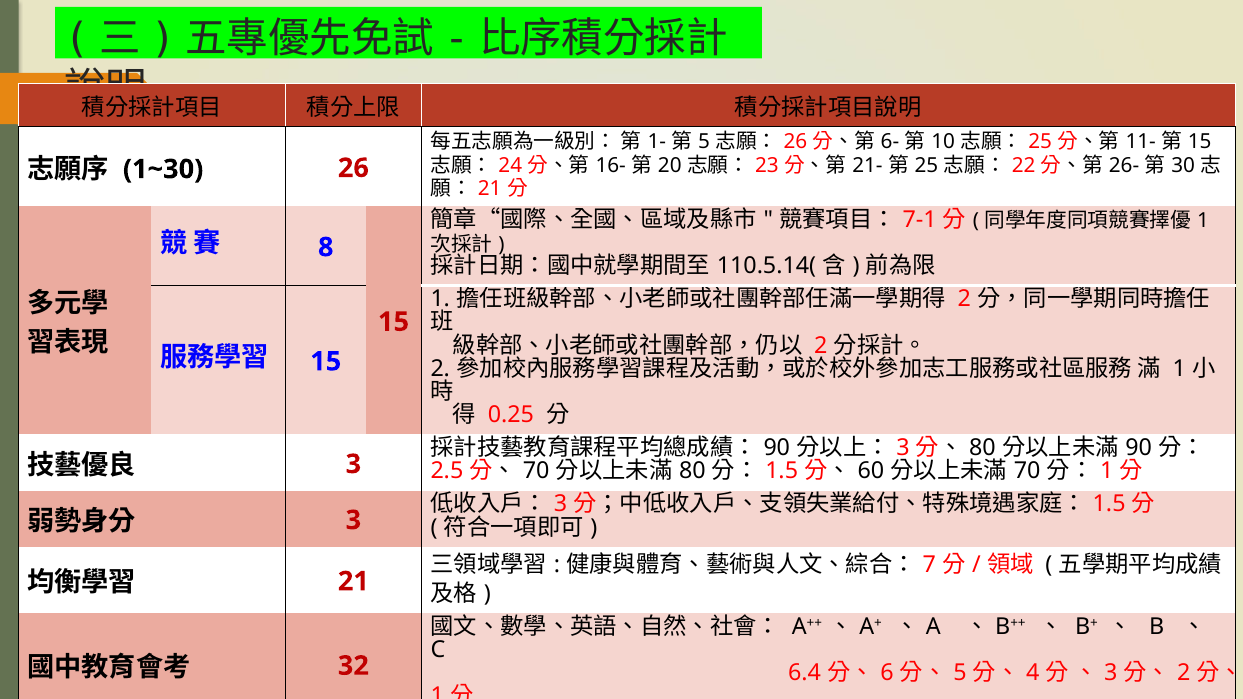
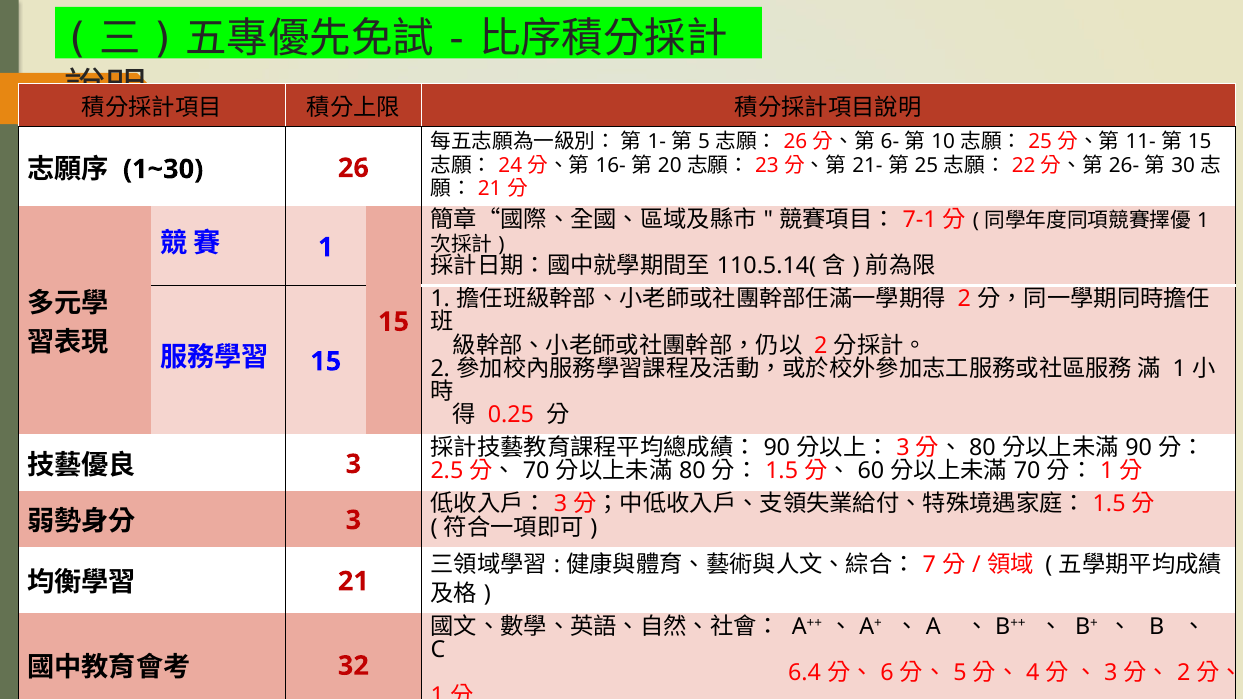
8: 8 -> 1 (326, 247)
